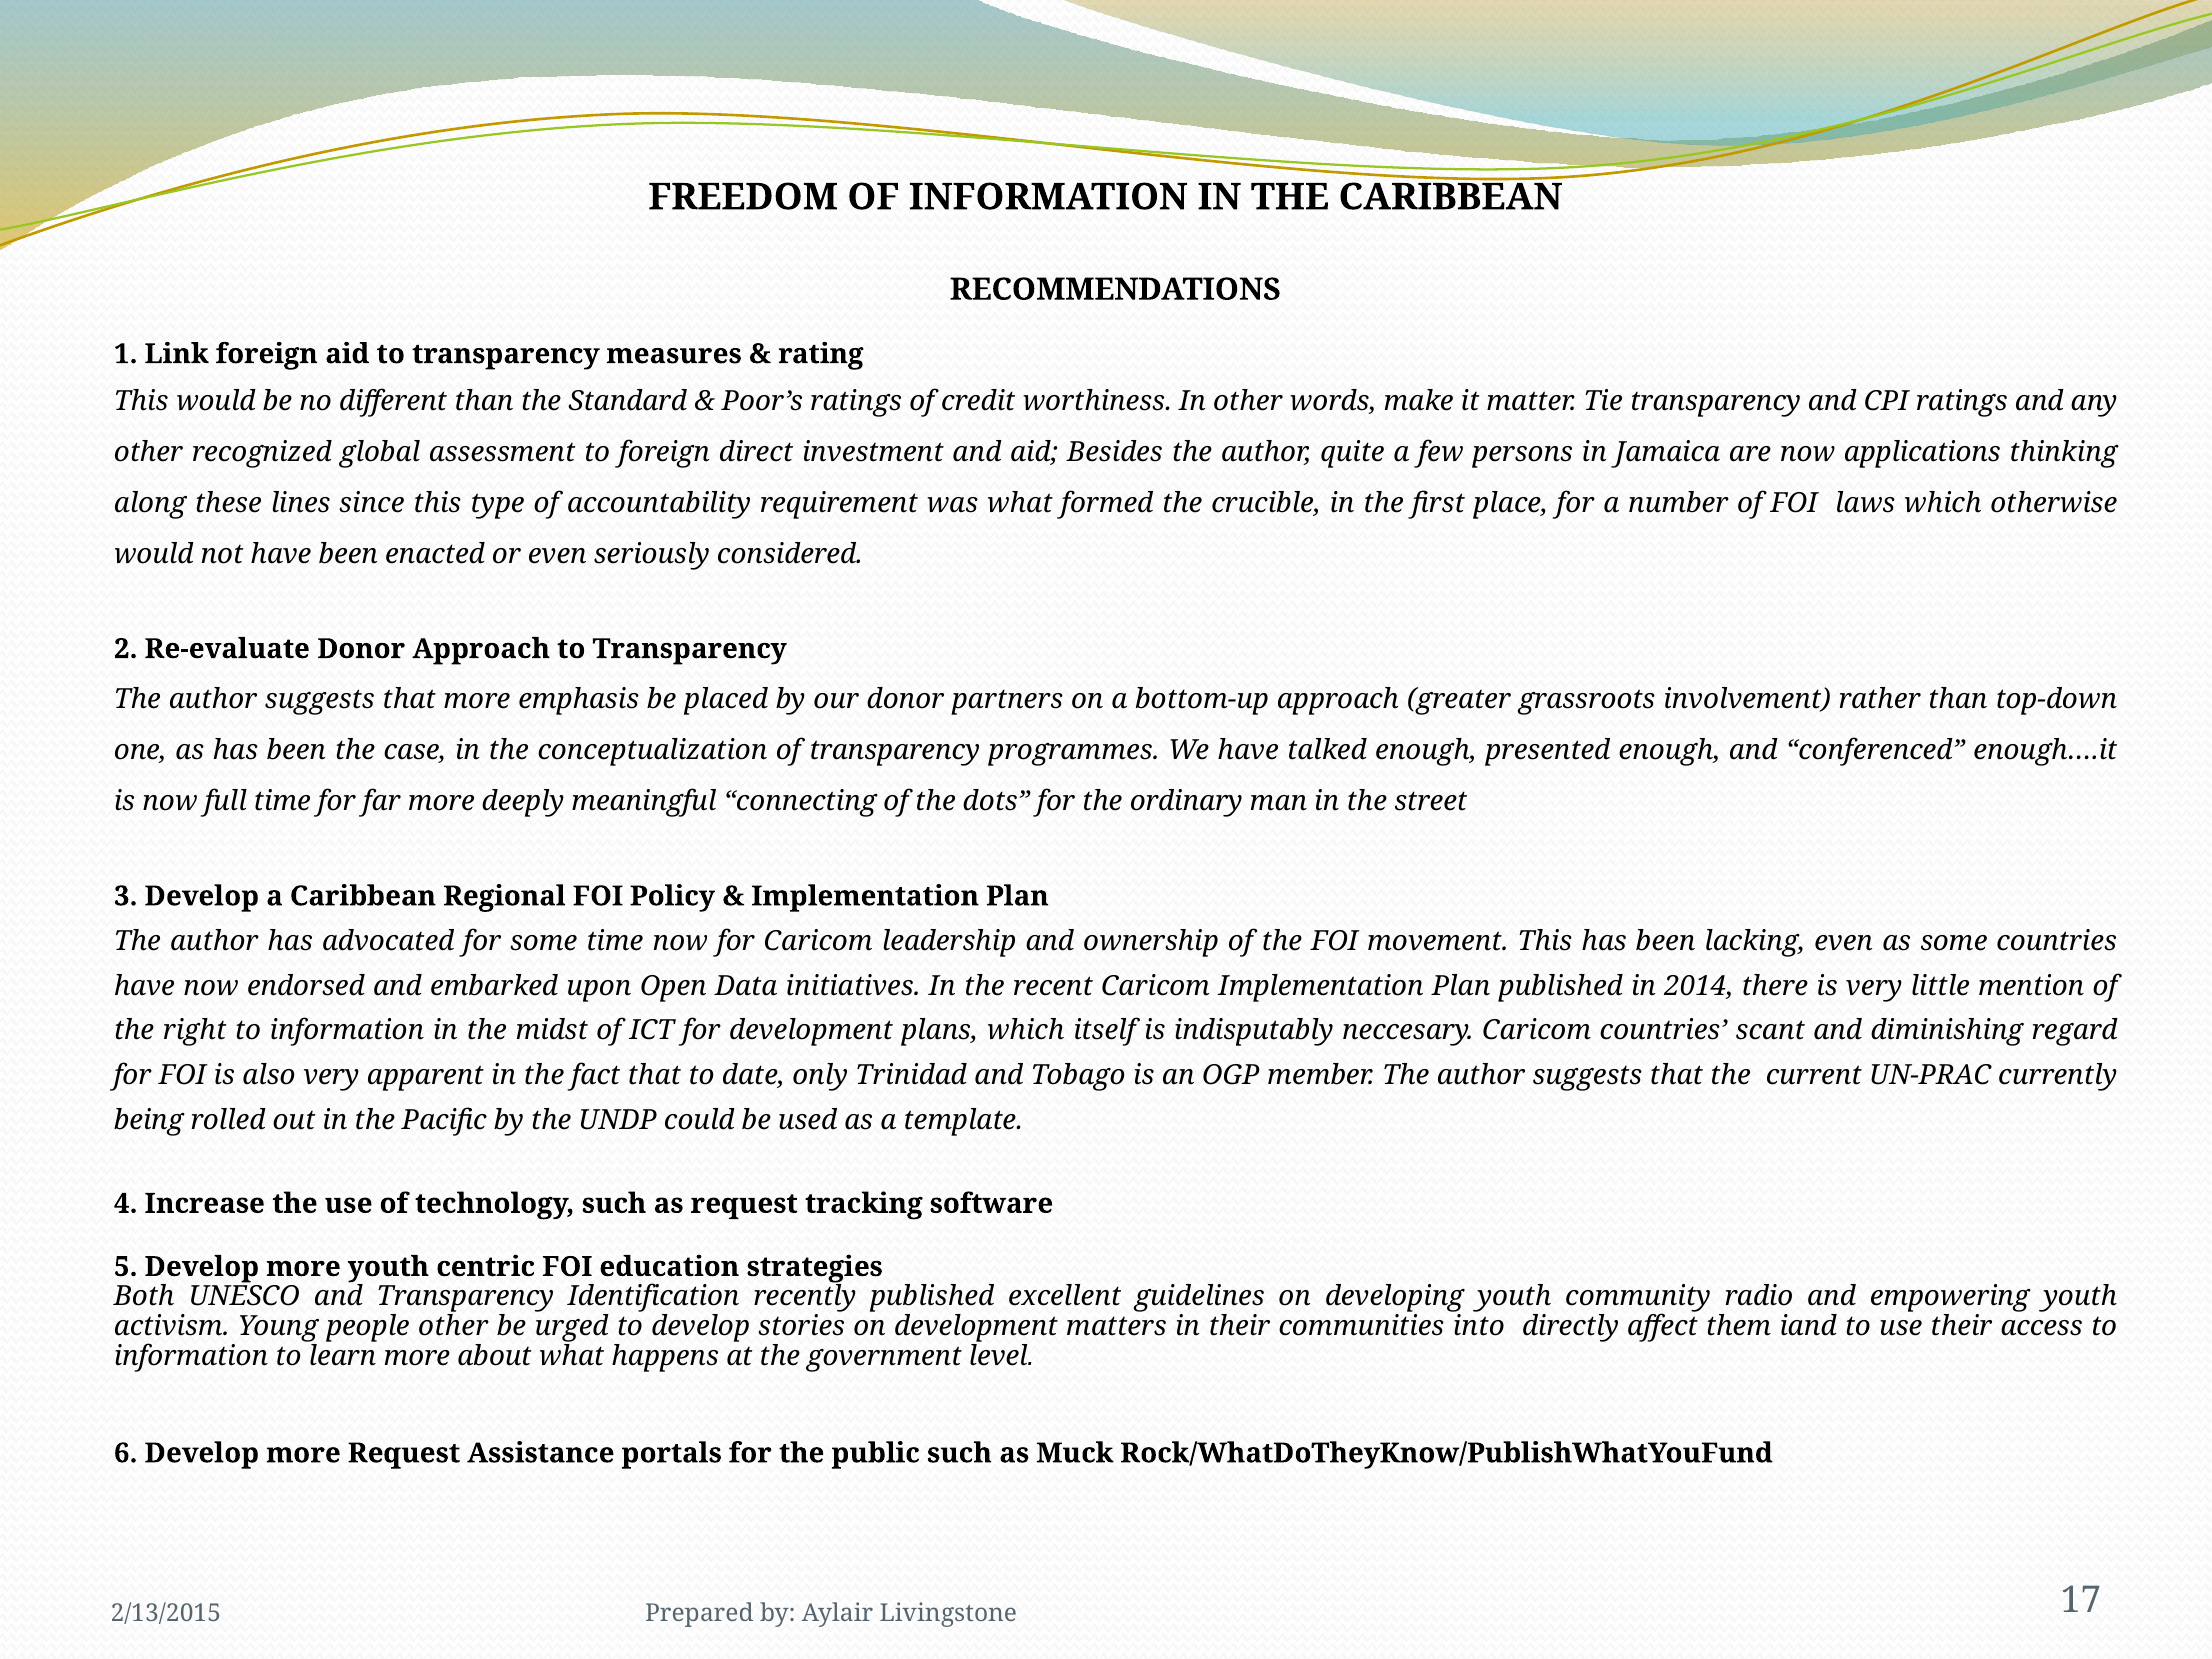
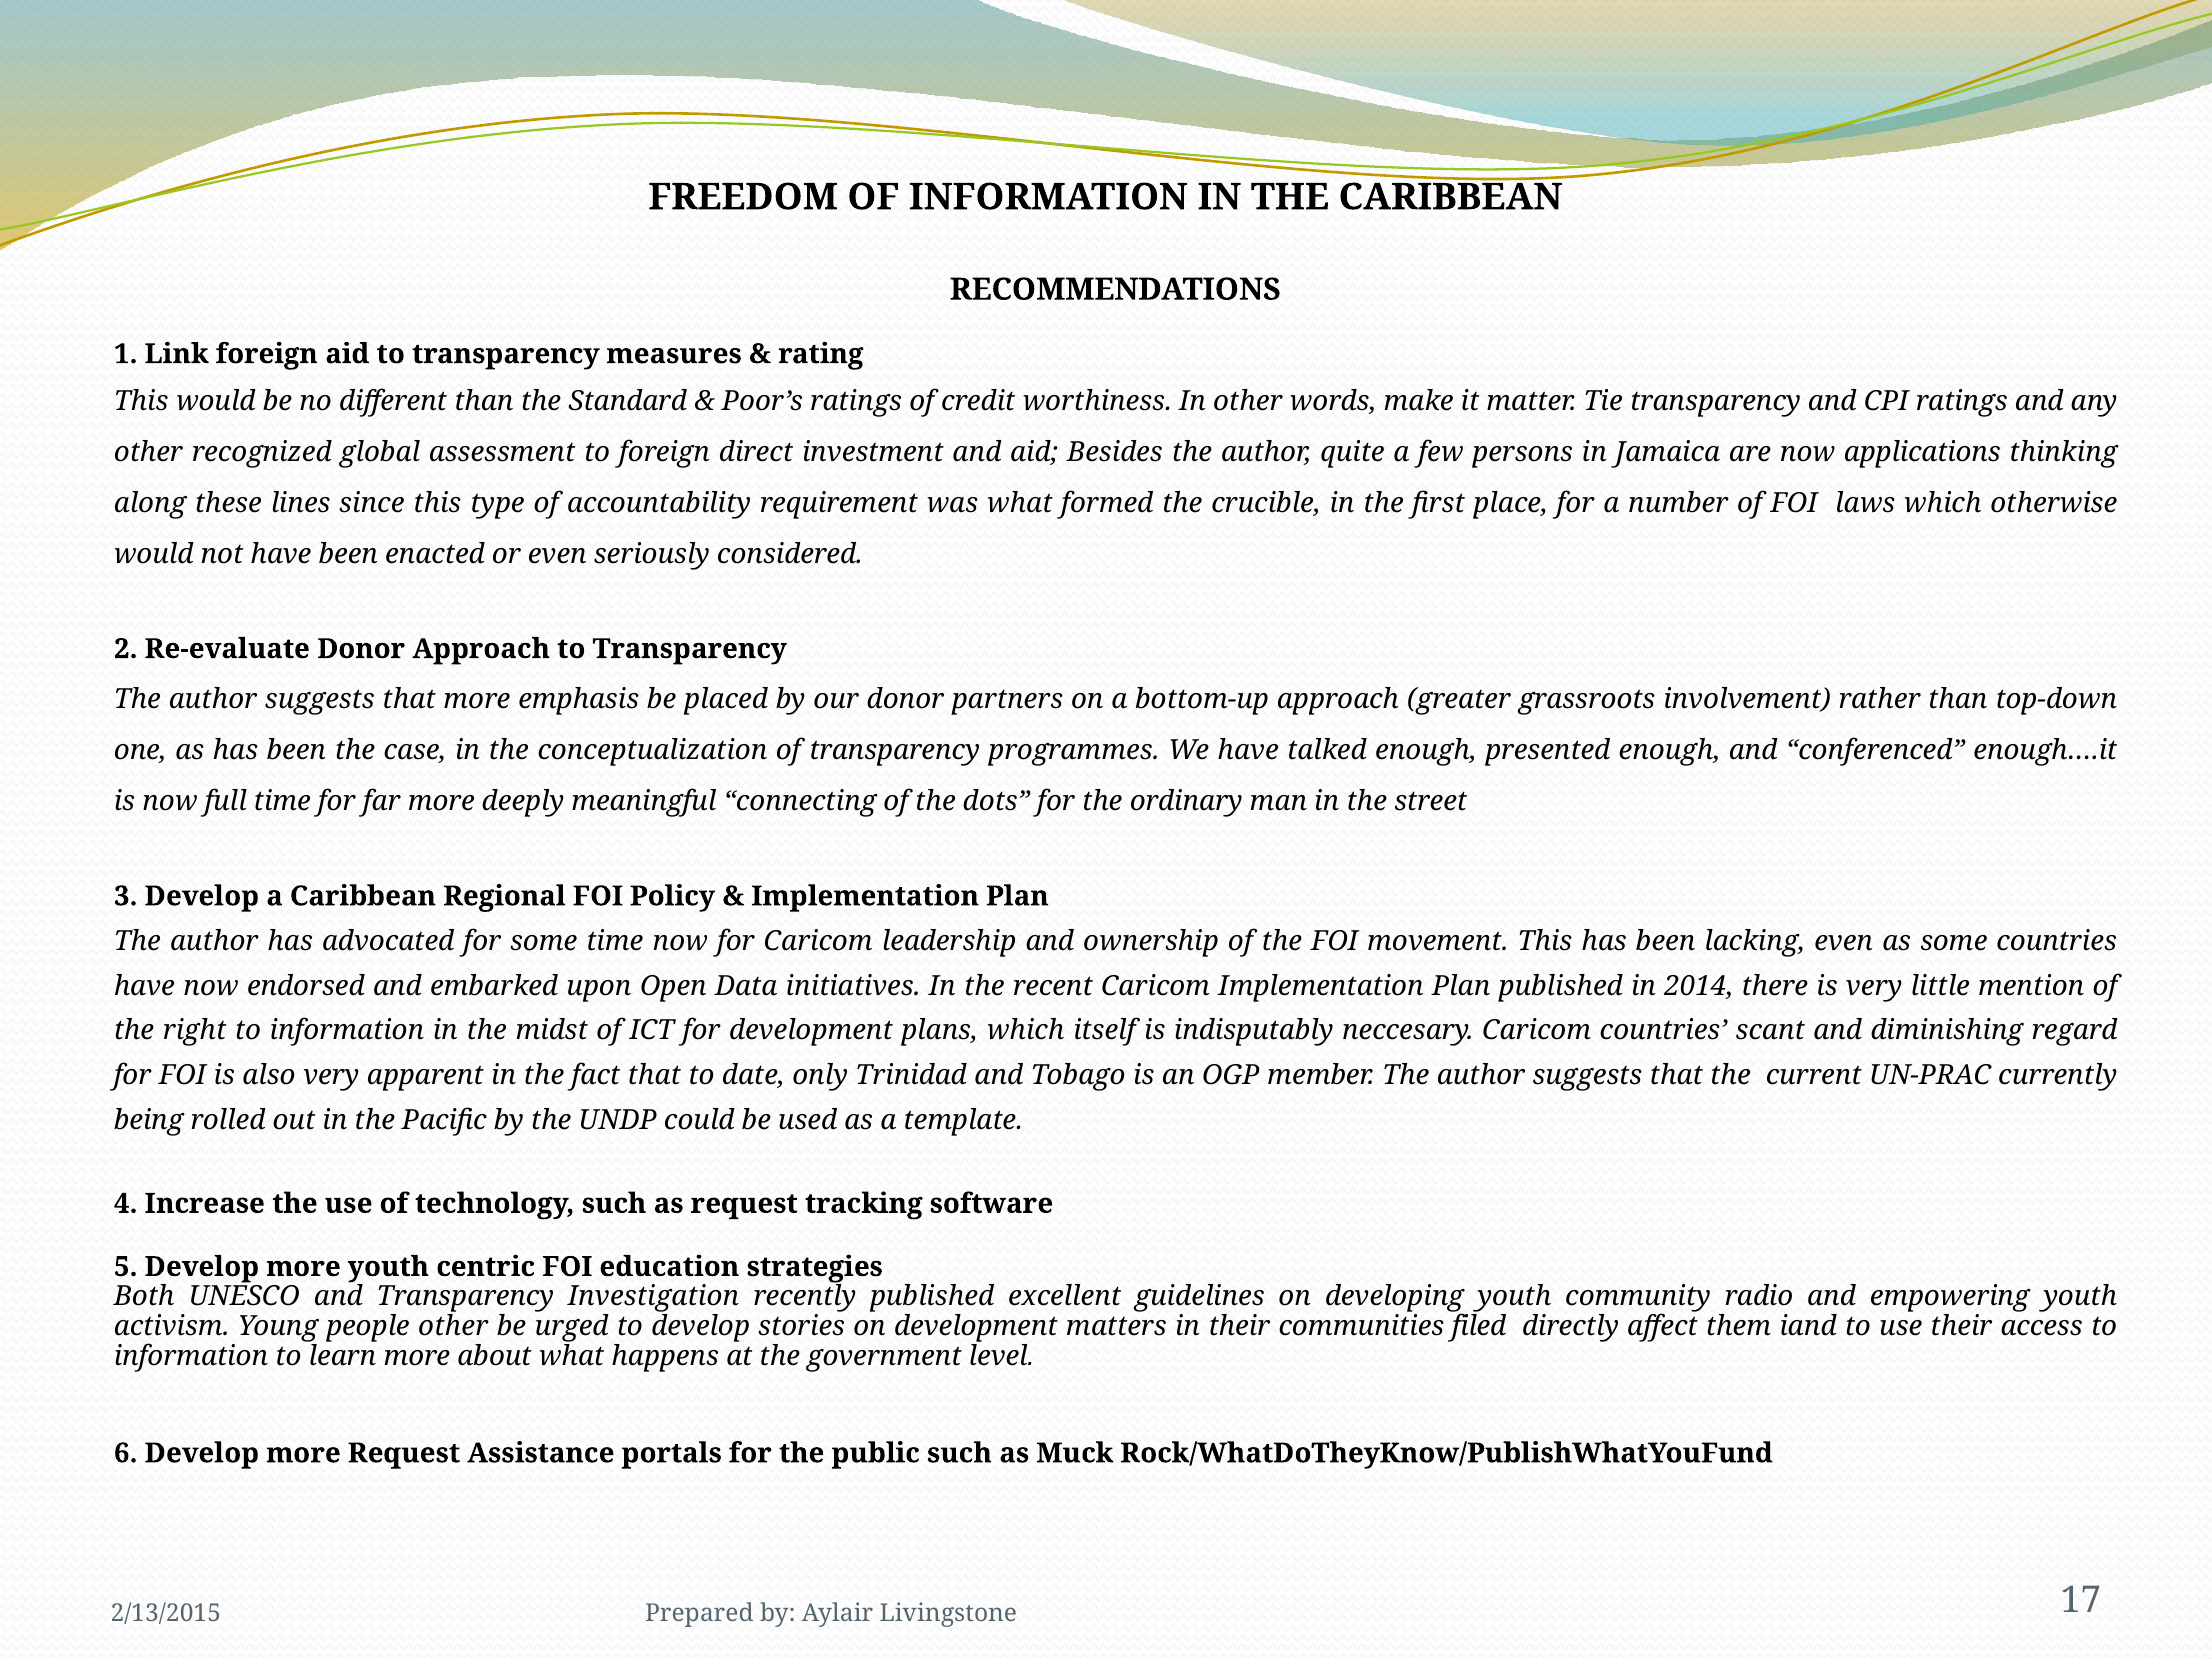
Identification: Identification -> Investigation (654, 1297)
into: into -> filed (1479, 1327)
